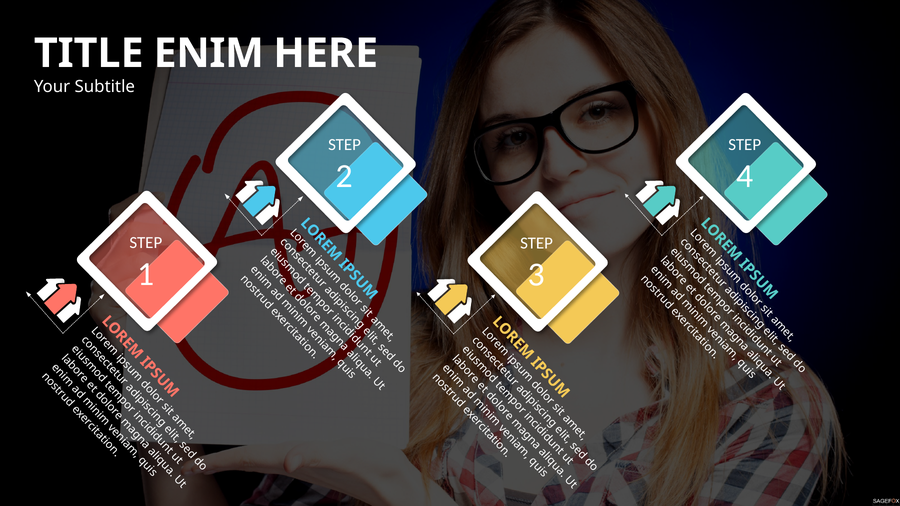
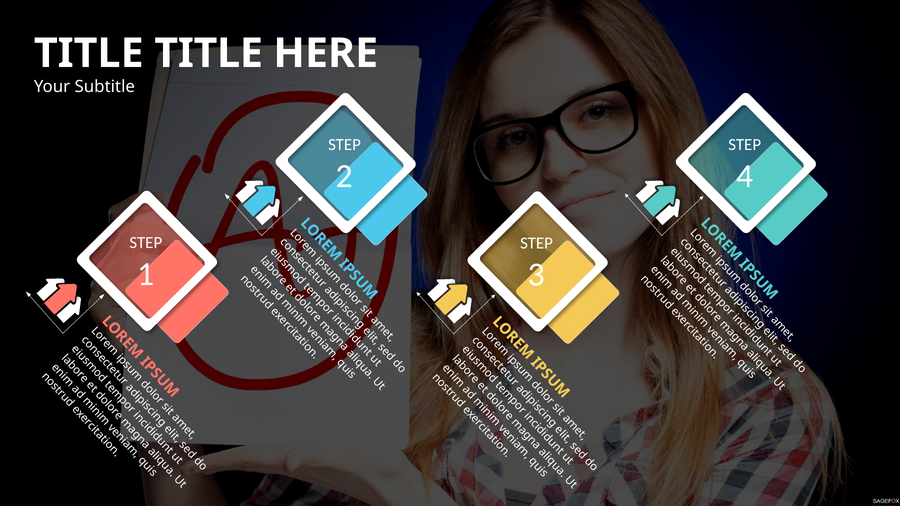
ENIM: ENIM -> TITLE (209, 53)
